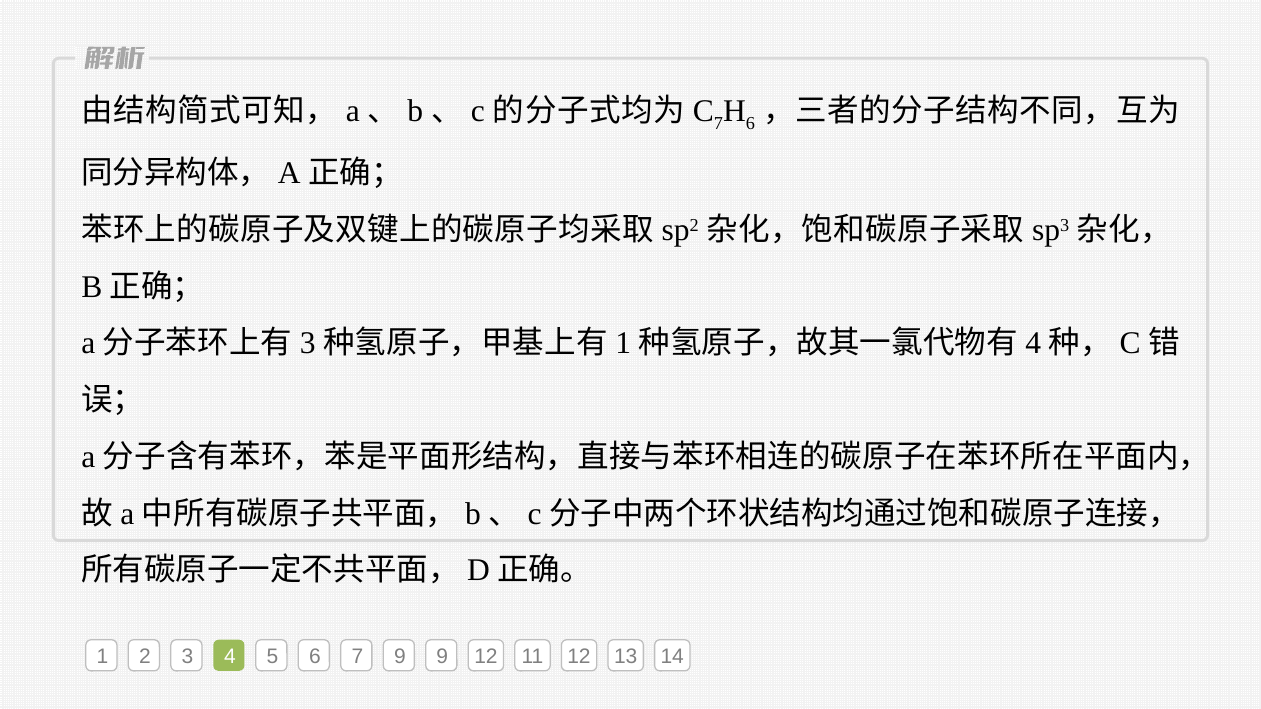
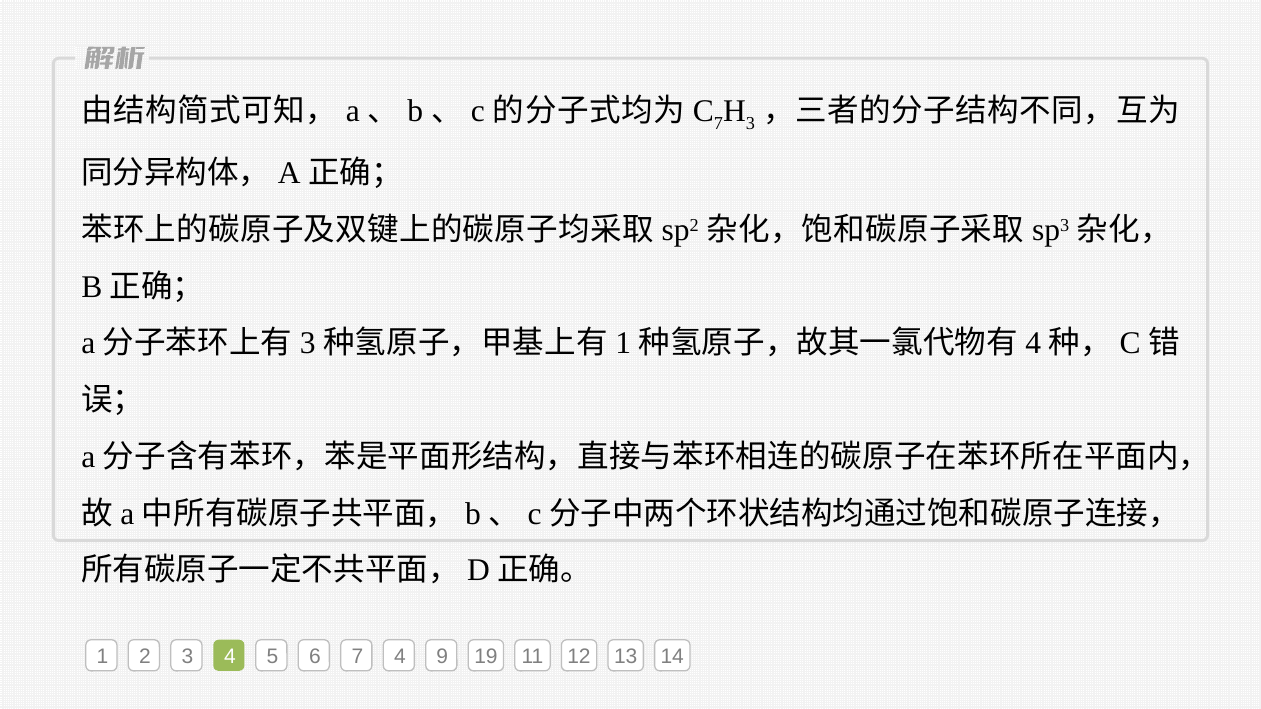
6: 6 -> 3 (750, 124)
7 9: 9 -> 4 (400, 657)
9 12: 12 -> 19 (486, 657)
